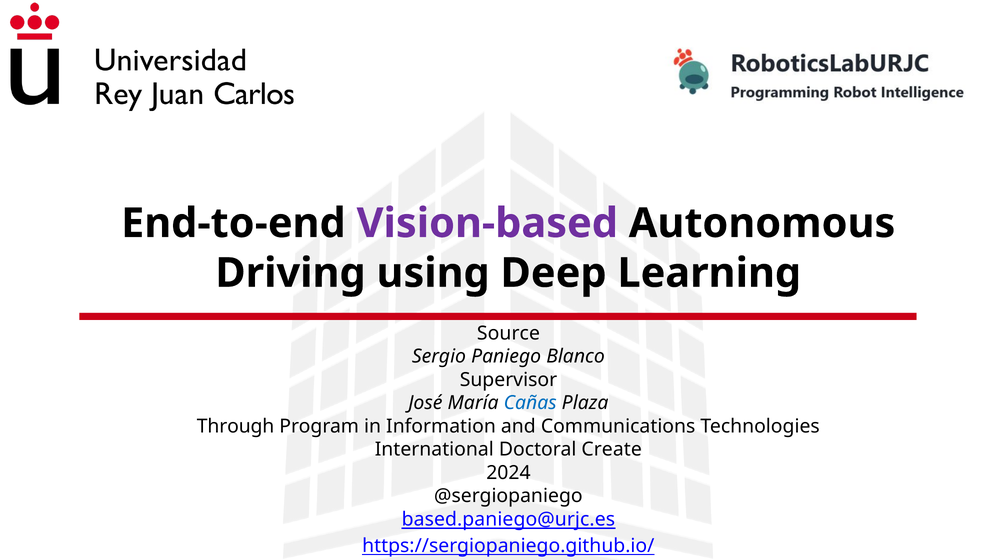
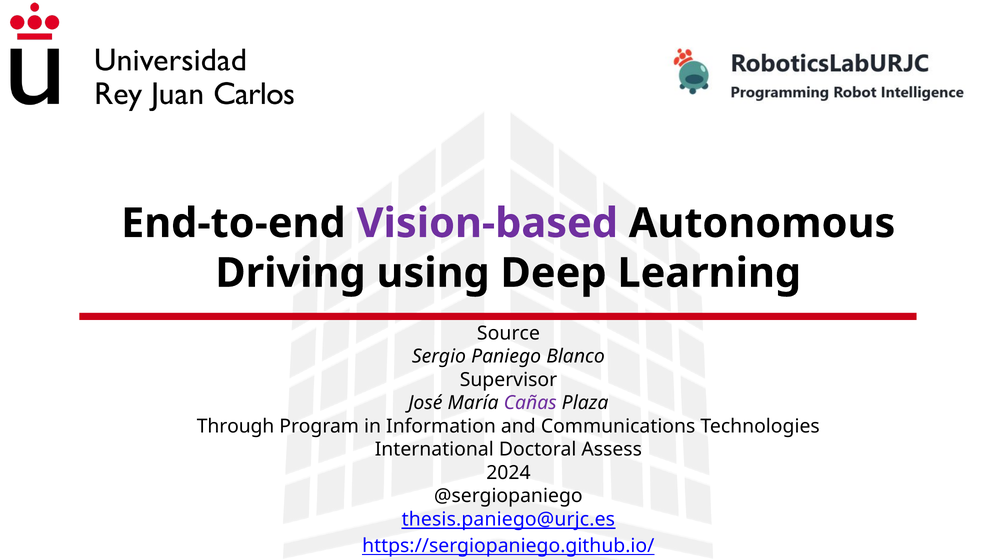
Cañas colour: blue -> purple (530, 403)
Create: Create -> Assess (612, 450)
based.paniego@urjc.es: based.paniego@urjc.es -> thesis.paniego@urjc.es (508, 520)
